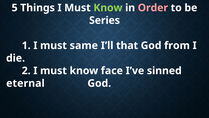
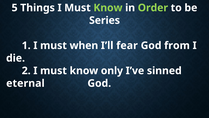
Order colour: pink -> light green (153, 8)
same: same -> when (84, 45)
that: that -> fear (127, 45)
face: face -> only (112, 70)
